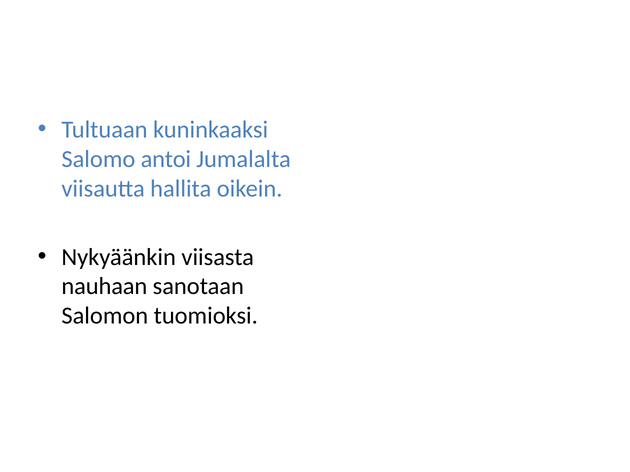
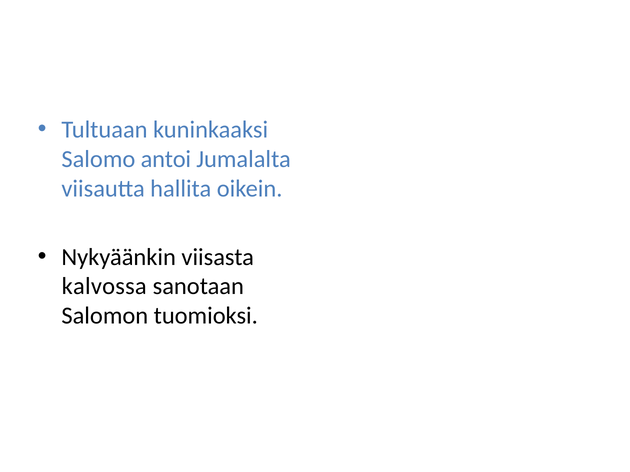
nauhaan: nauhaan -> kalvossa (104, 287)
